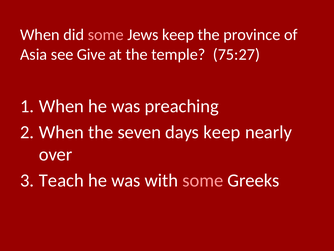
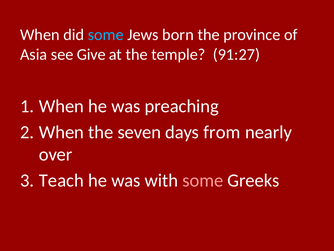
some colour: pink -> light blue (106, 35)
Jews keep: keep -> born (178, 35)
75:27: 75:27 -> 91:27 (236, 54)
days keep: keep -> from (222, 132)
